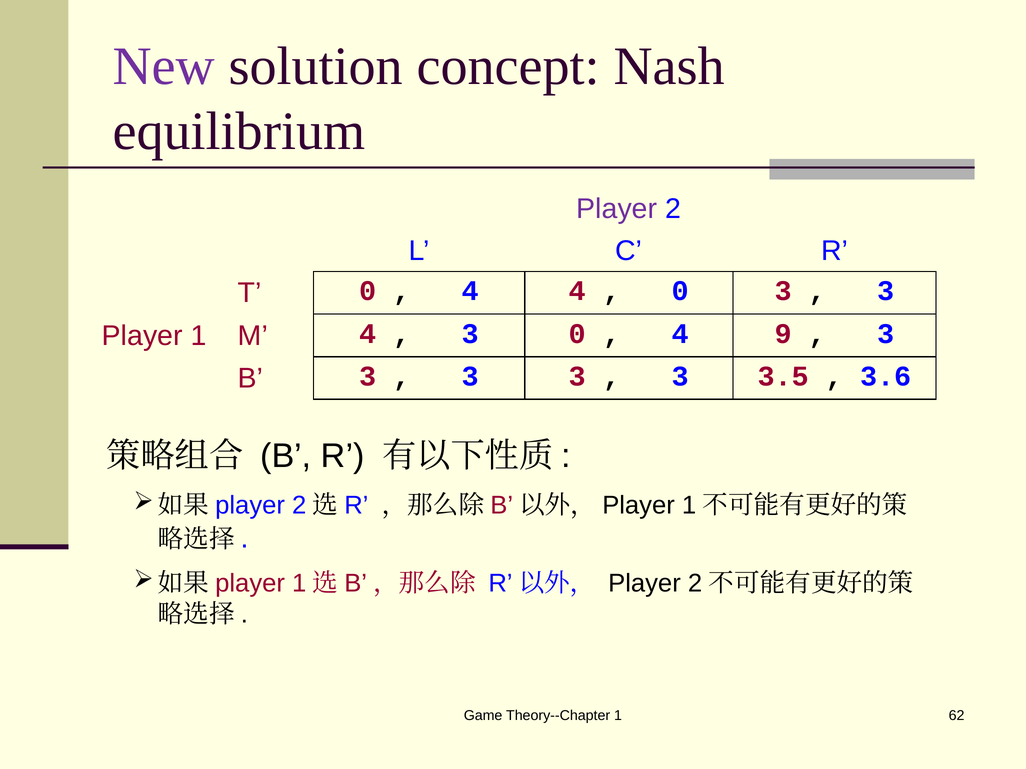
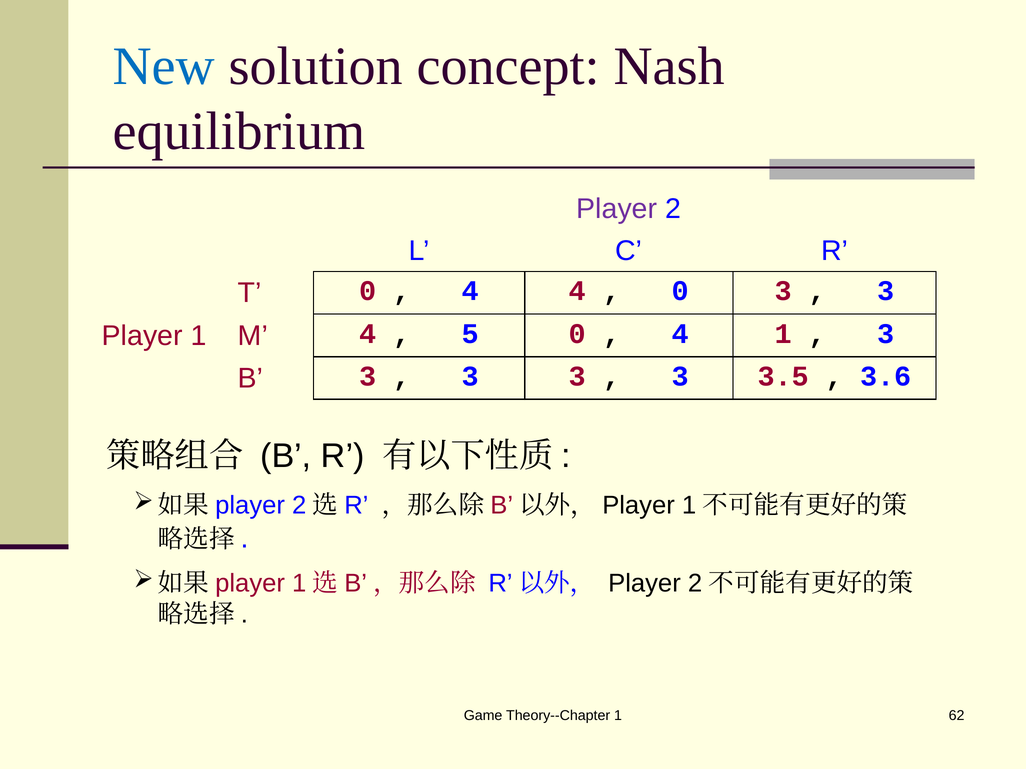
New colour: purple -> blue (164, 67)
3: 3 -> 5 (470, 334)
4 9: 9 -> 1 (783, 334)
